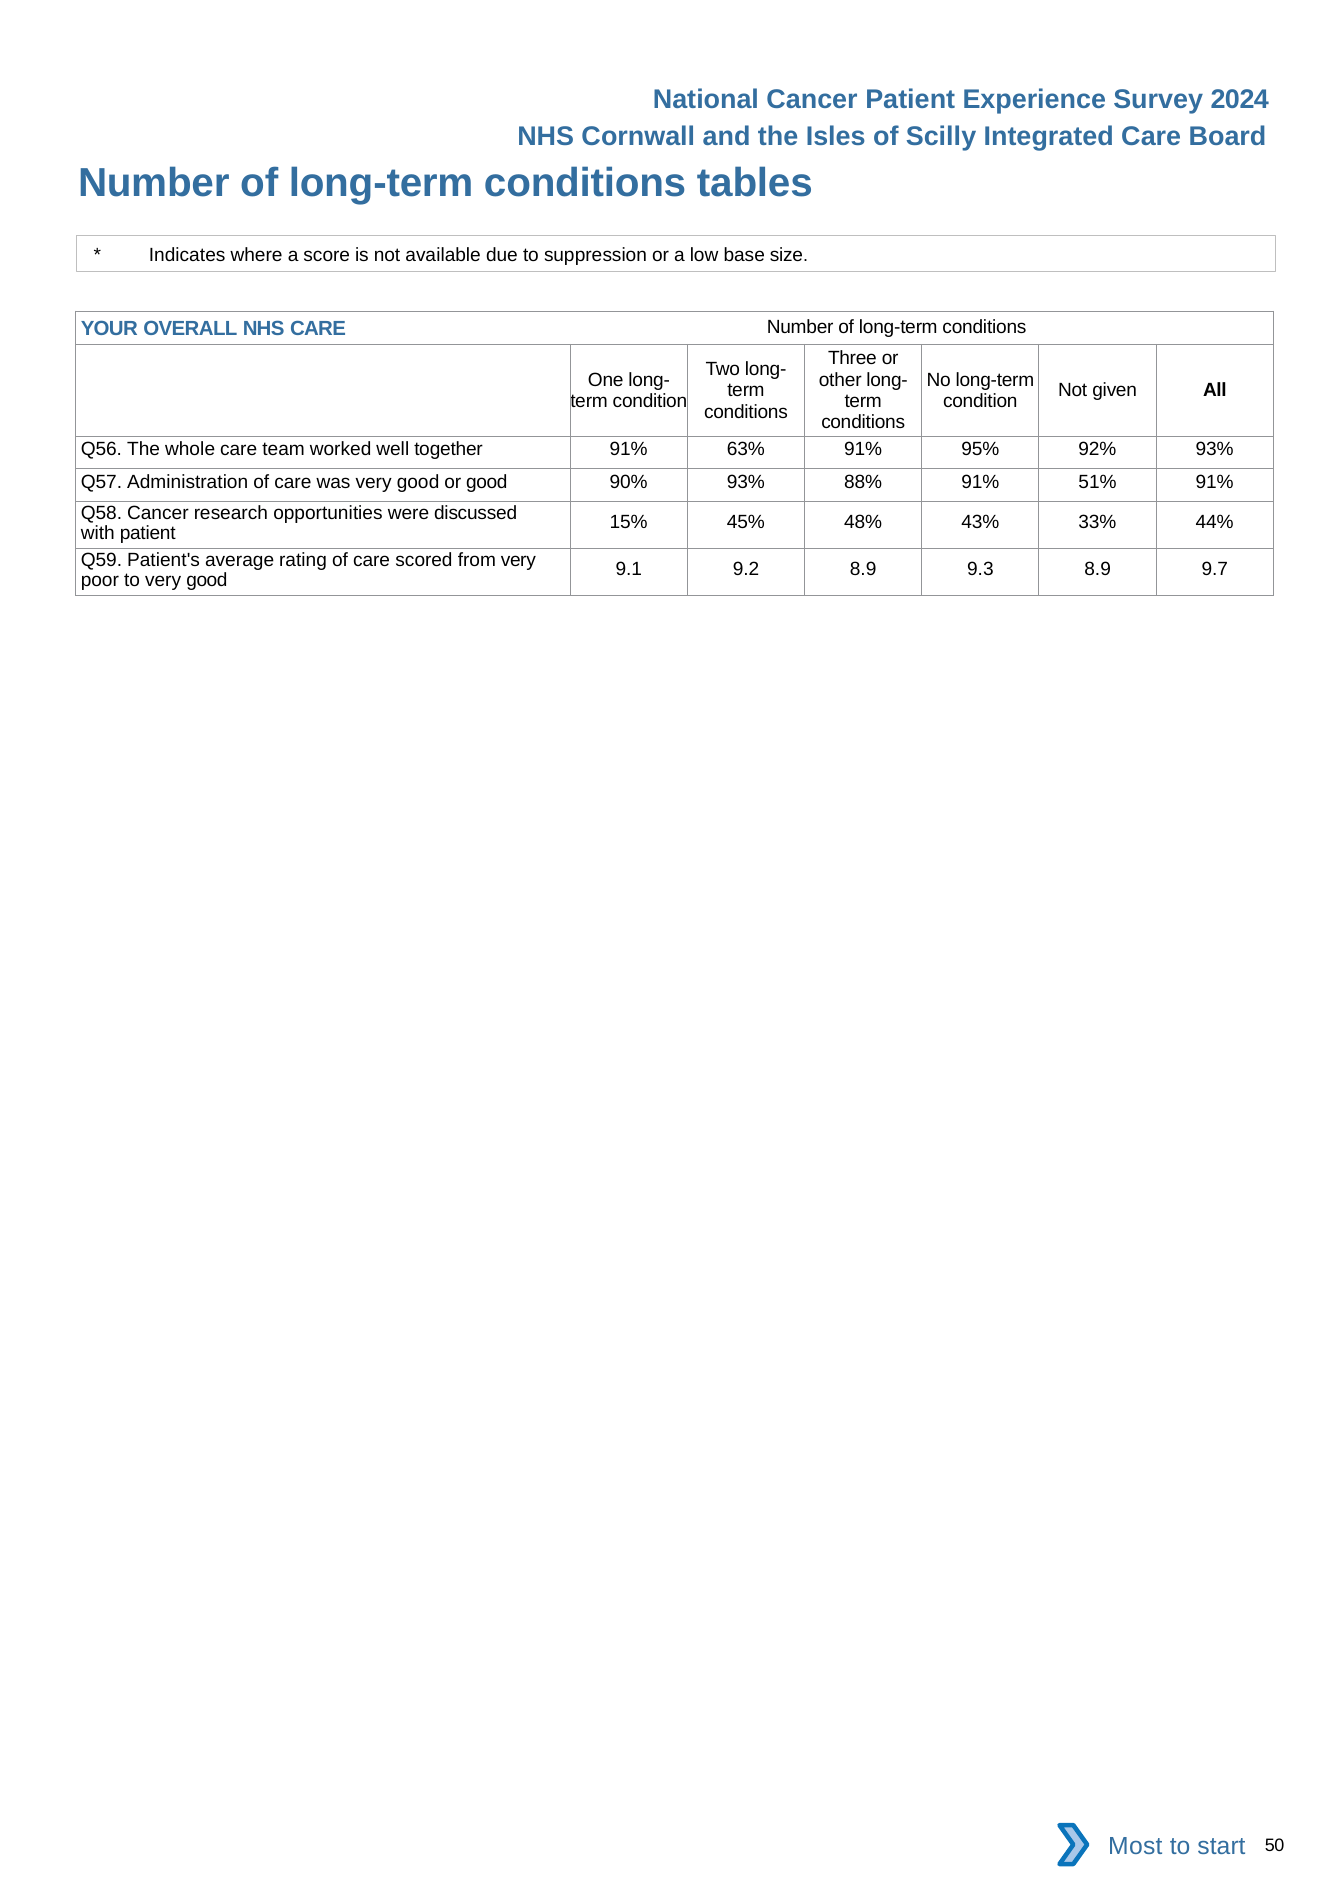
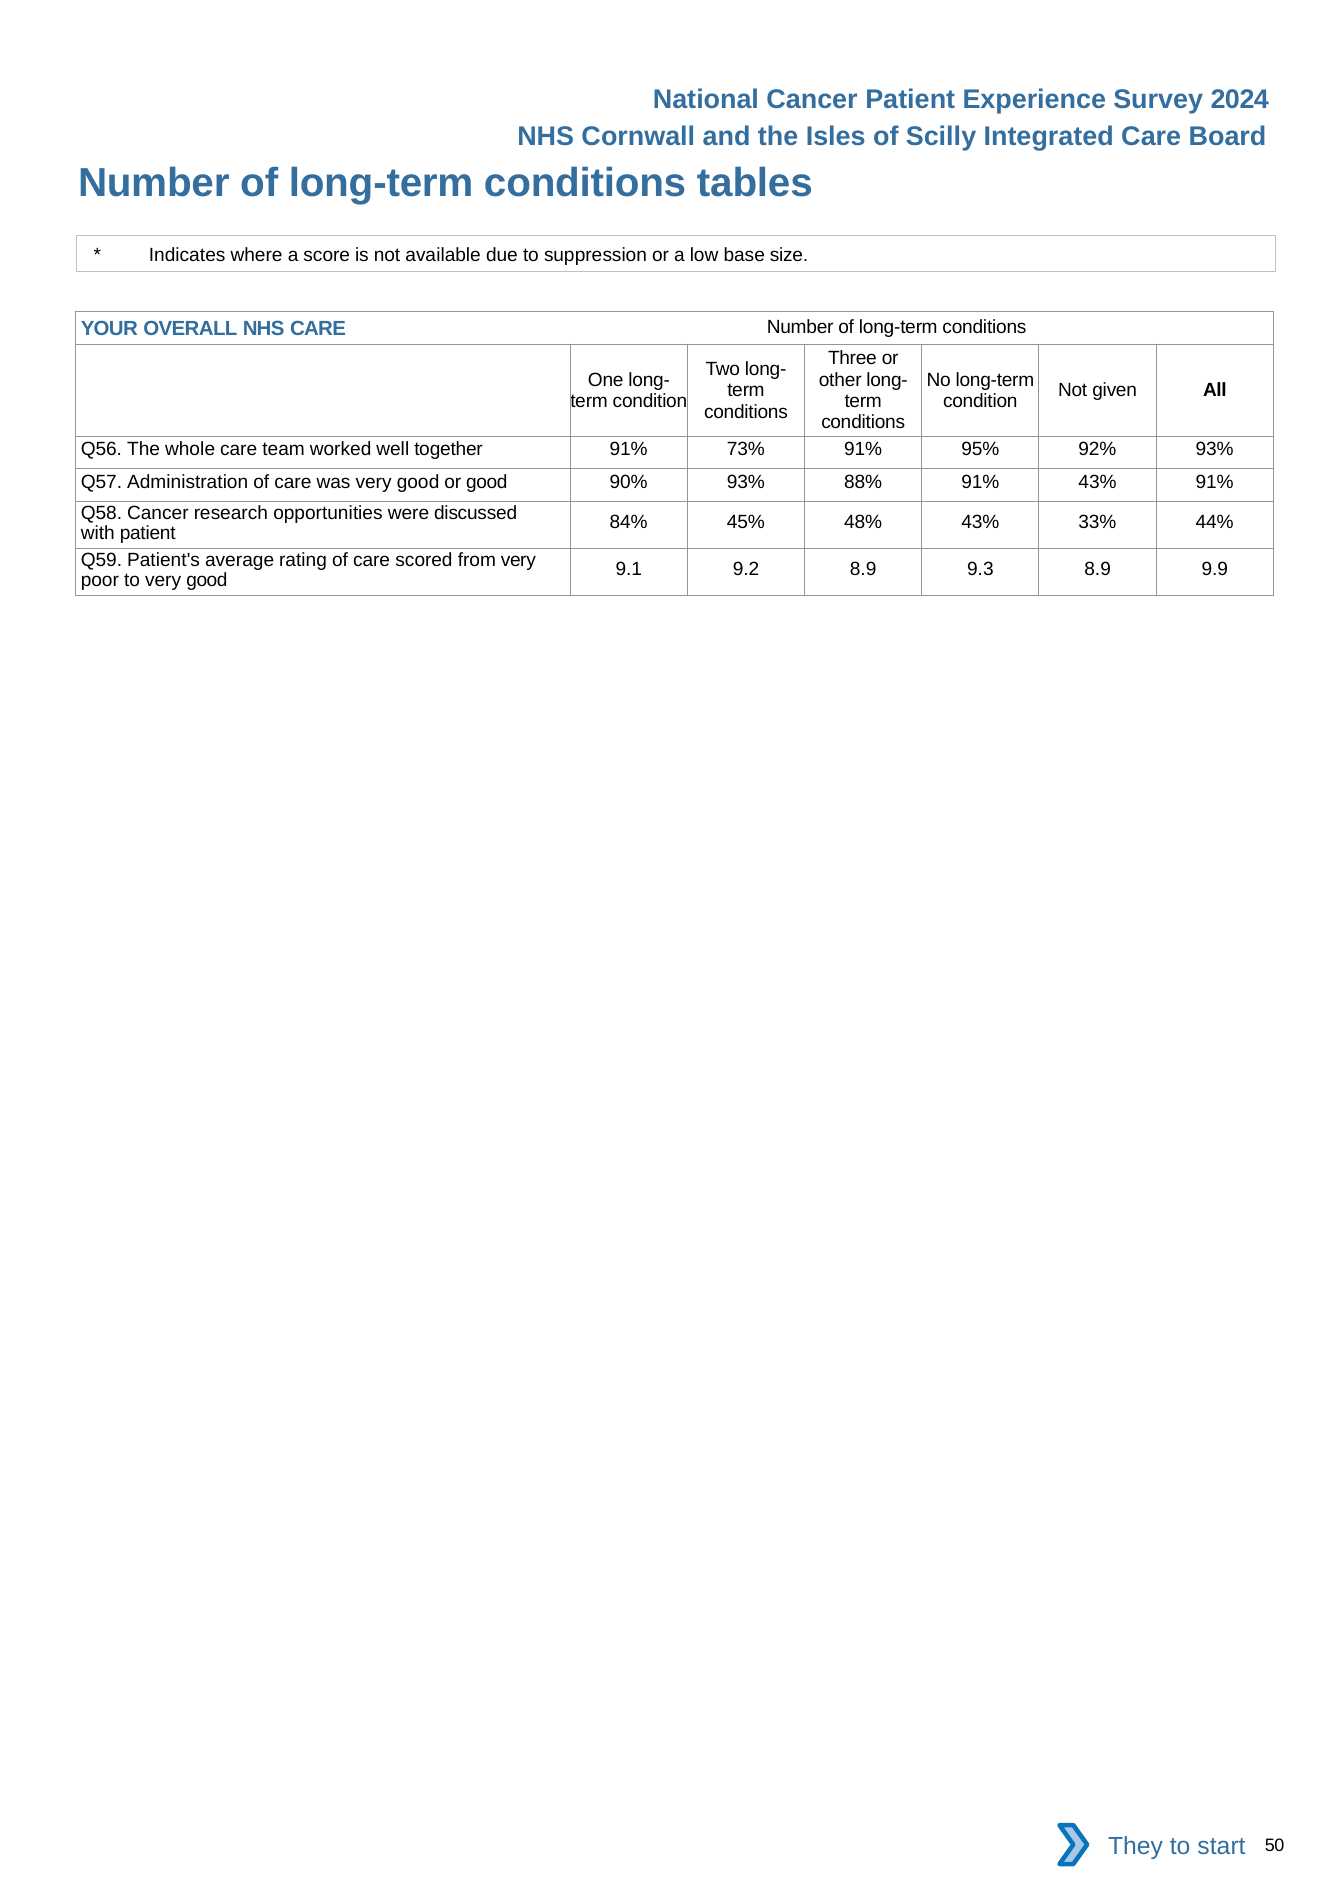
63%: 63% -> 73% (746, 449)
91% 51%: 51% -> 43% (1097, 482)
15%: 15% -> 84% (629, 521)
9.7: 9.7 -> 9.9 (1215, 568)
Most: Most -> They (1135, 1845)
